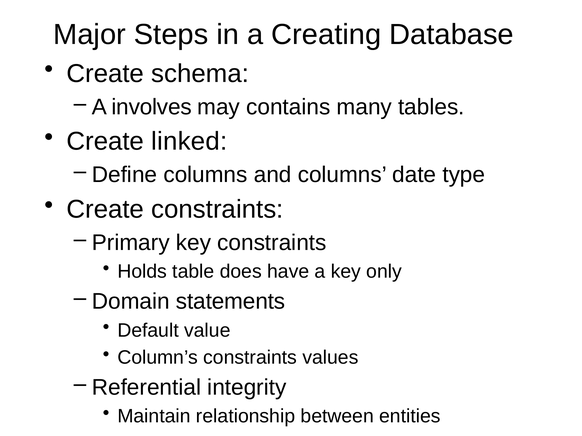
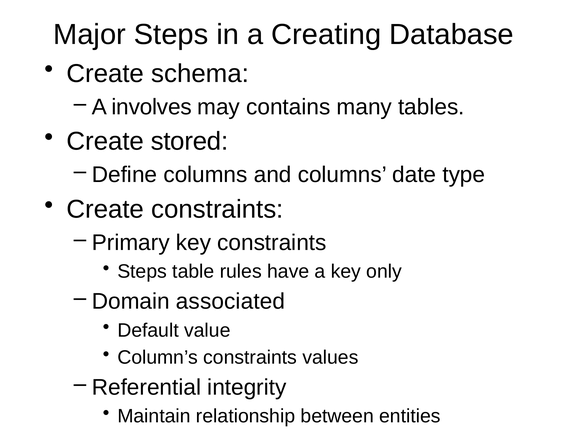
linked: linked -> stored (189, 142)
Holds: Holds -> Steps (142, 272)
does: does -> rules (241, 272)
statements: statements -> associated (231, 302)
